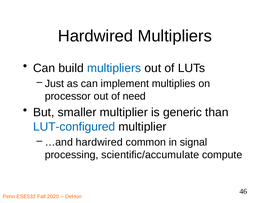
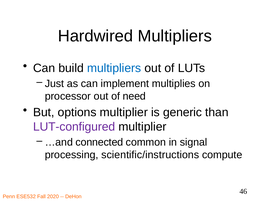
smaller: smaller -> options (77, 112)
LUT-configured colour: blue -> purple (74, 126)
hardwired: hardwired -> connected (99, 142)
scientific/accumulate: scientific/accumulate -> scientific/instructions (150, 155)
